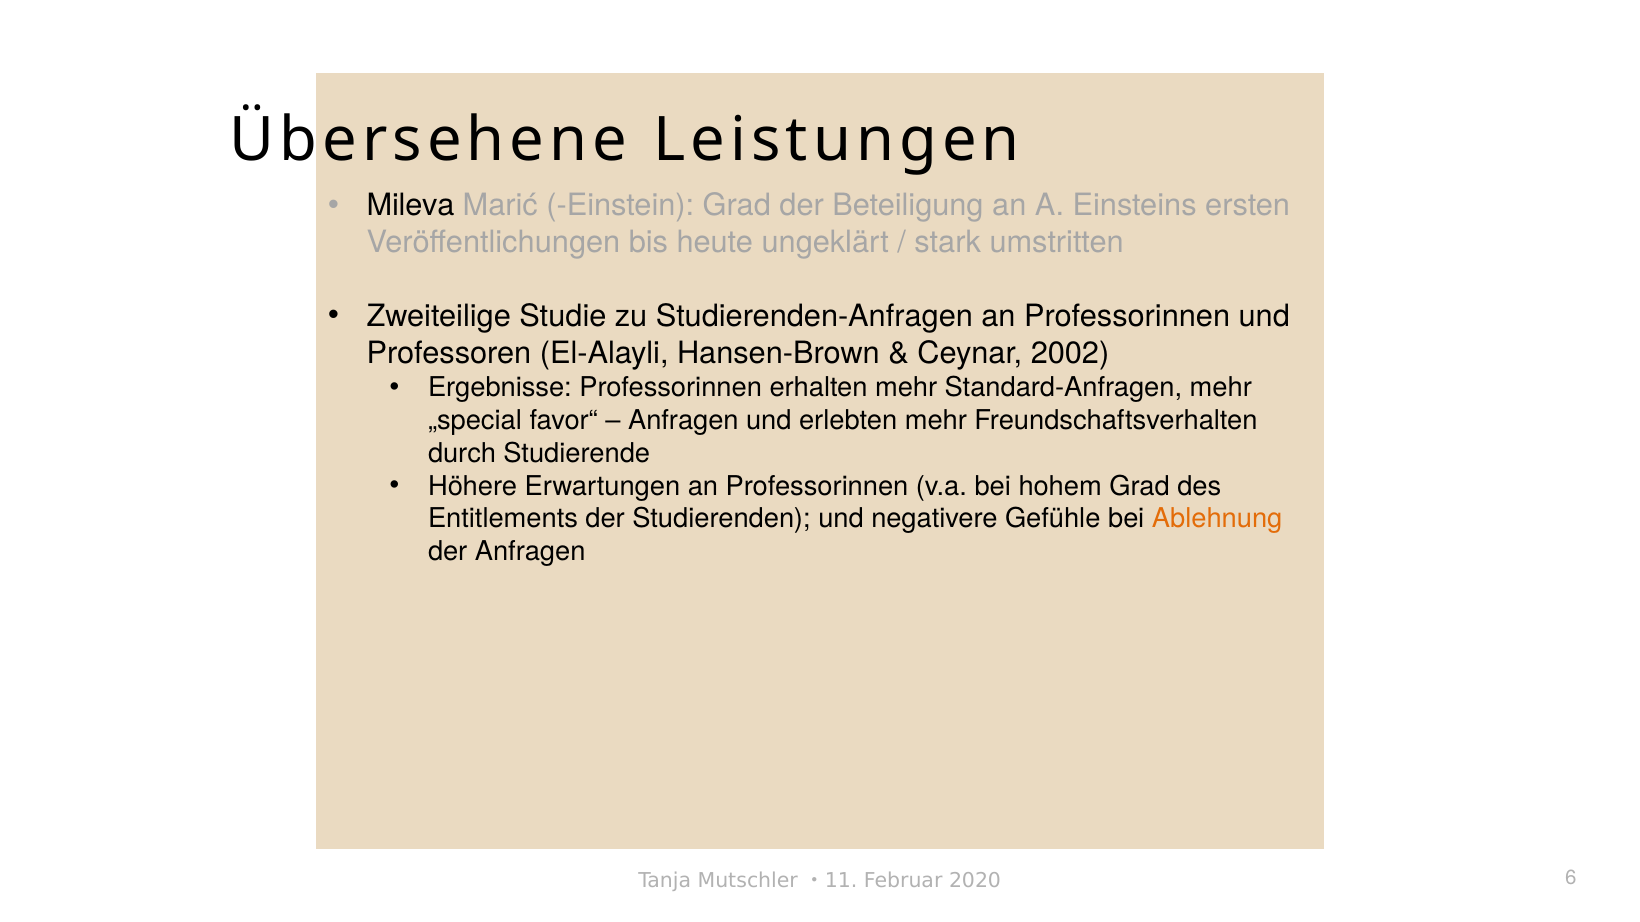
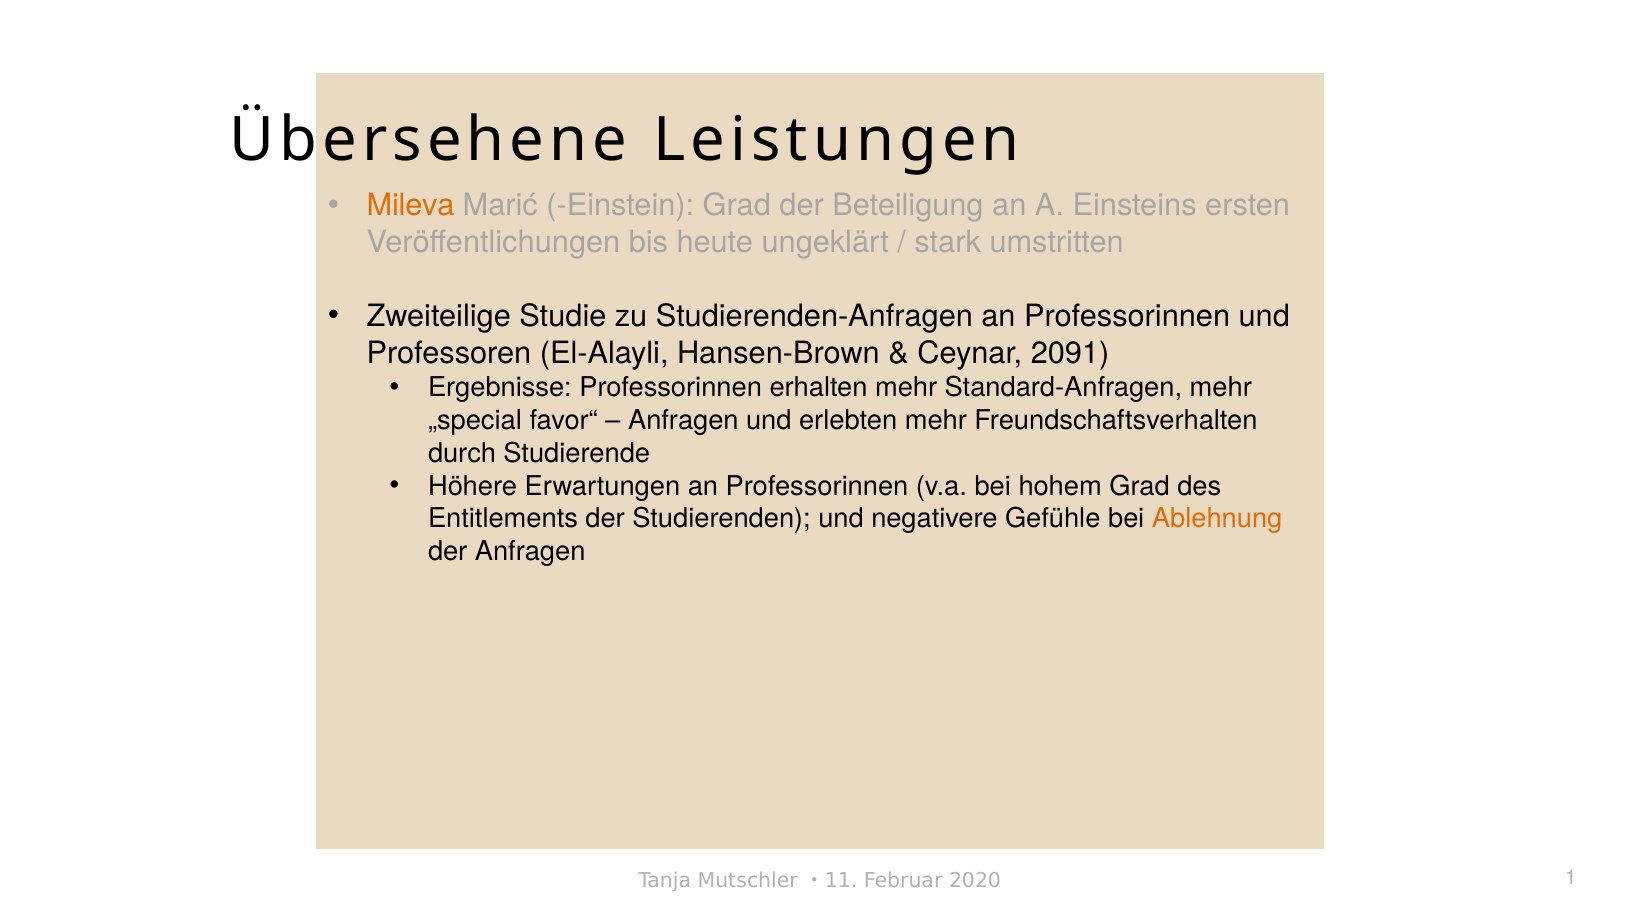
Mileva colour: black -> orange (411, 206)
2002: 2002 -> 2091 (1070, 353)
6: 6 -> 1 (1571, 879)
